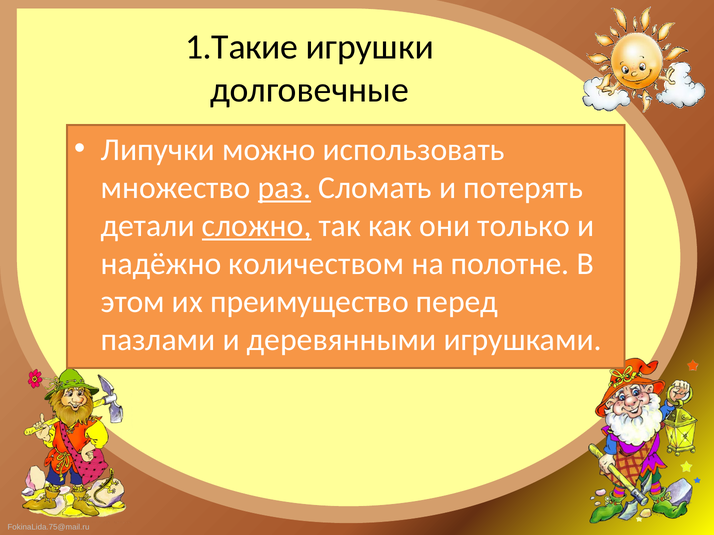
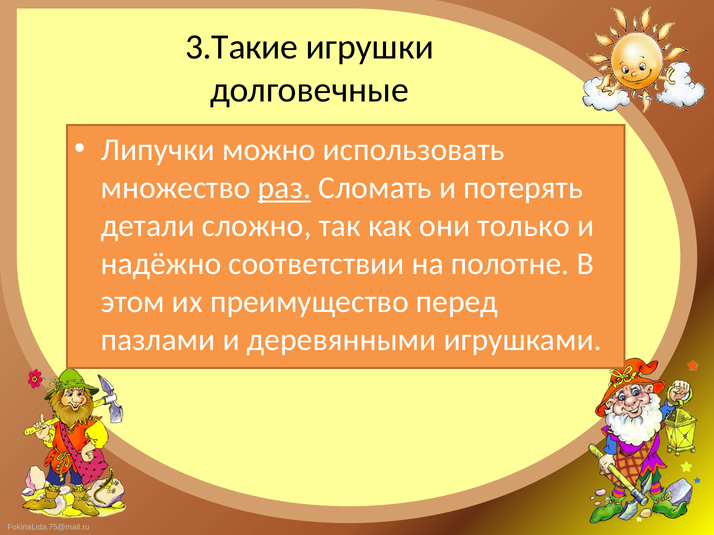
1.Такие: 1.Такие -> 3.Такие (242, 47)
сложно underline: present -> none (257, 226)
количеством: количеством -> соответствии (316, 264)
